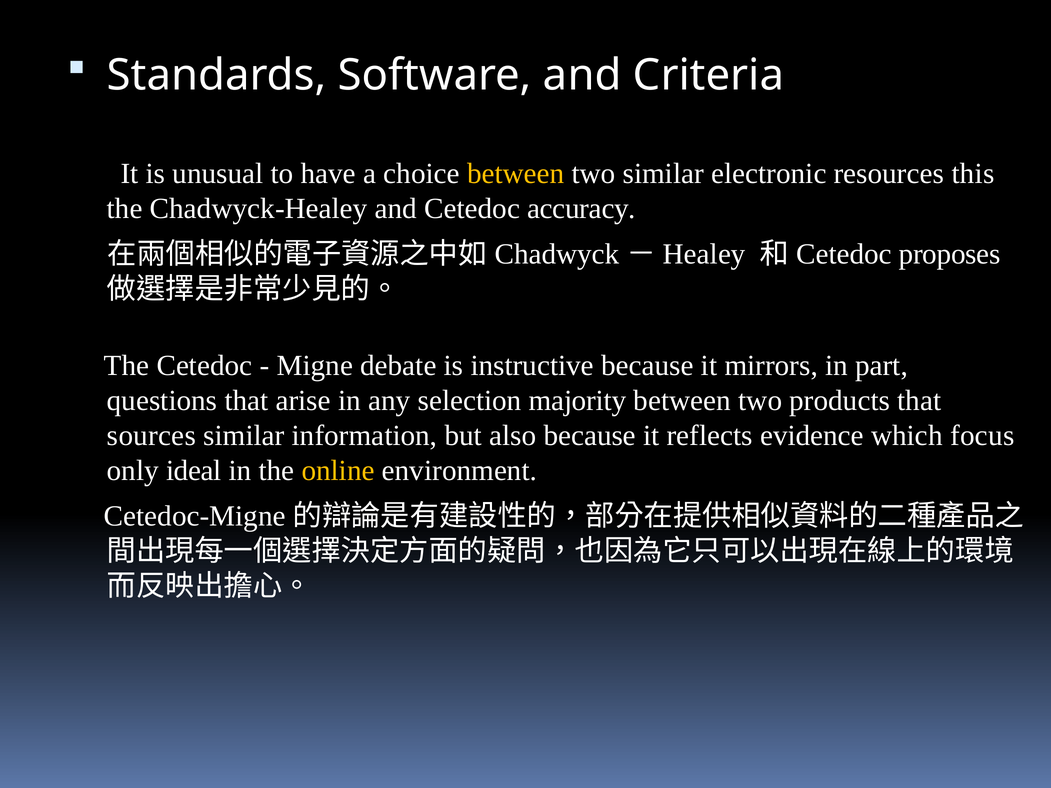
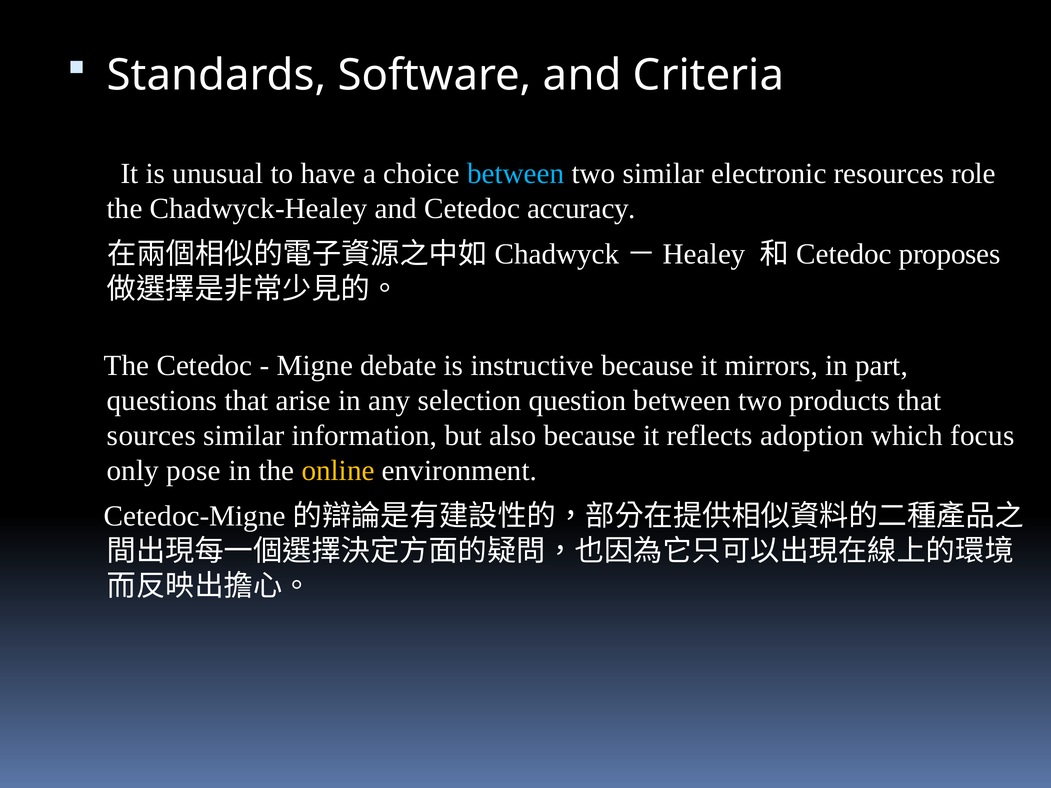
between colour: yellow -> light blue (516, 174)
this: this -> role (973, 174)
majority: majority -> question (578, 401)
evidence: evidence -> adoption (812, 436)
ideal: ideal -> pose (193, 471)
